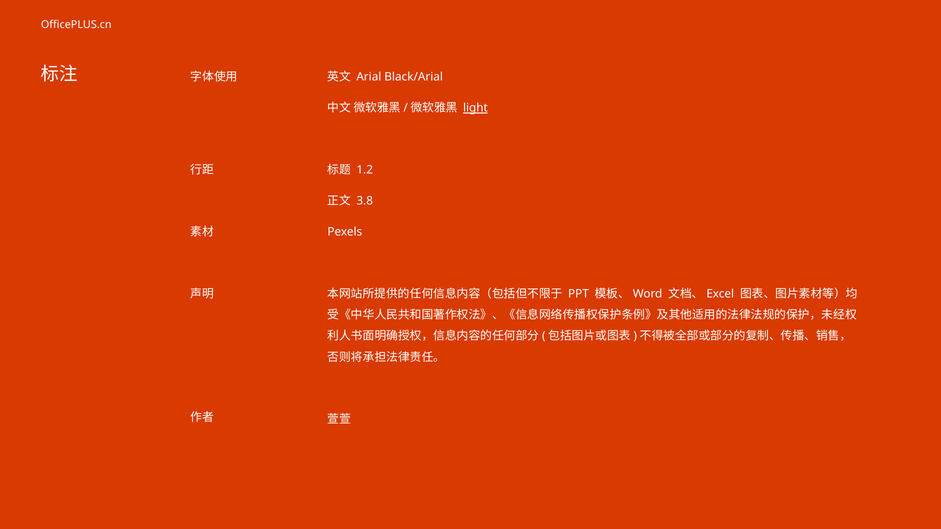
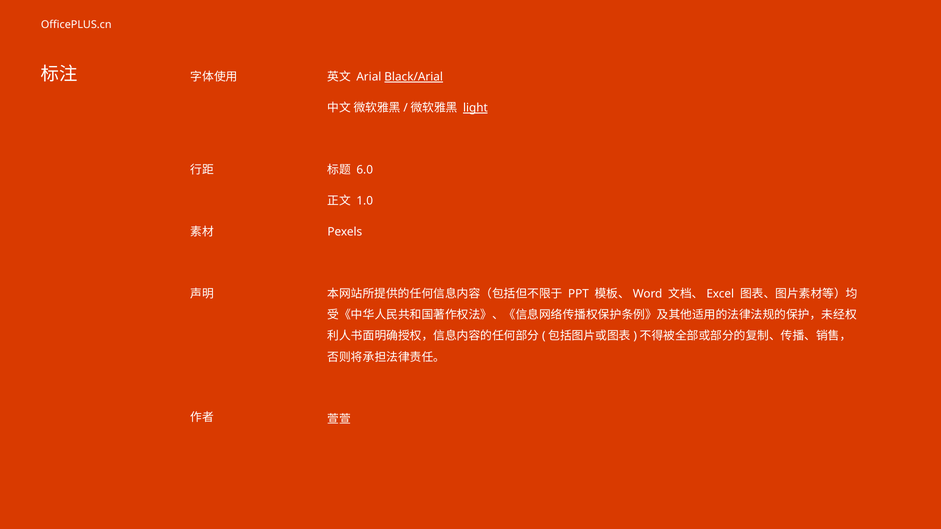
Black/Arial underline: none -> present (414, 77)
1.2: 1.2 -> 6.0 (365, 170)
3.8: 3.8 -> 1.0 (365, 201)
